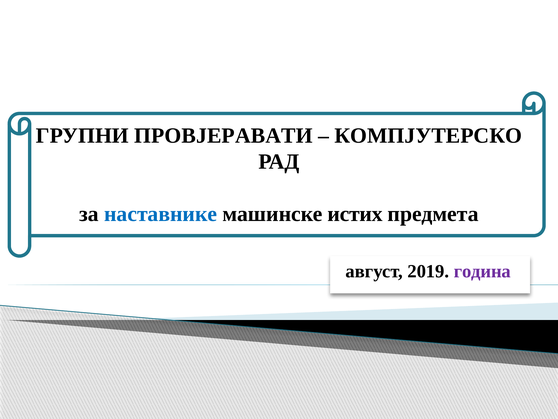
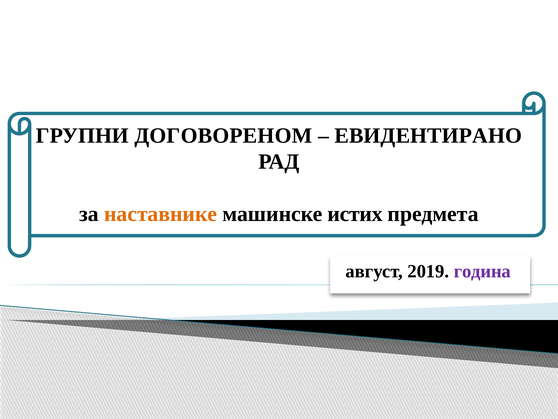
ПРОВЈЕРАВАТИ: ПРОВЈЕРАВАТИ -> ДОГОВОРЕНОМ (223, 135)
КОМПЈУТЕРСКО: КОМПЈУТЕРСКО -> ЕВИДЕНТИРАНО (428, 135)
наставнике colour: blue -> orange (161, 214)
